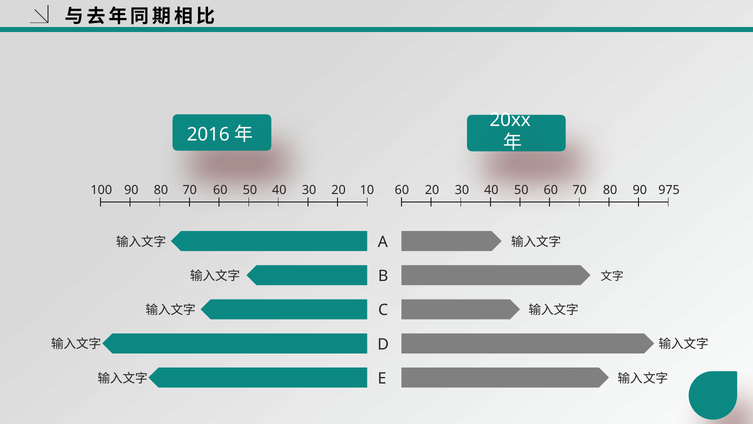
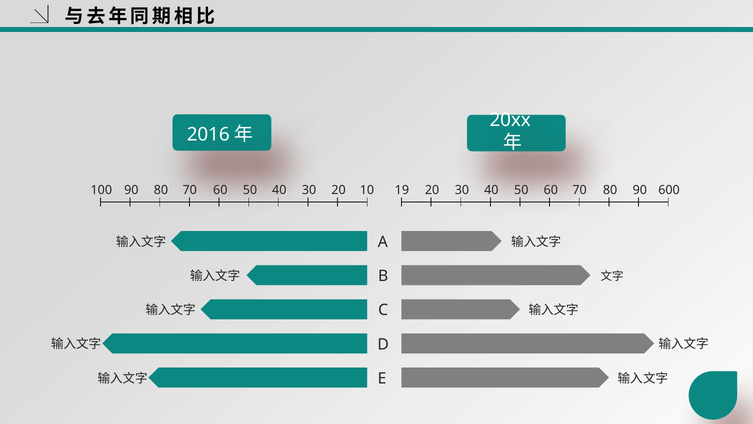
100 60: 60 -> 19 (402, 190)
975: 975 -> 600 (669, 190)
